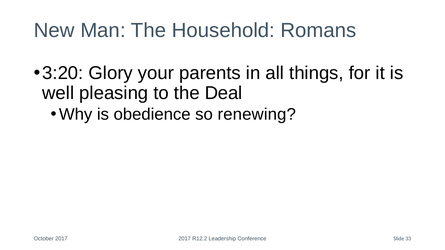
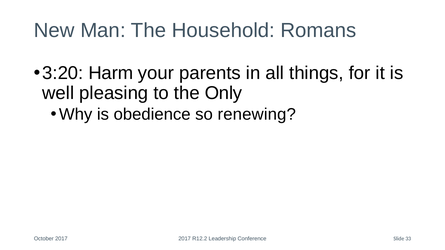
Glory: Glory -> Harm (111, 73)
Deal: Deal -> Only (223, 93)
